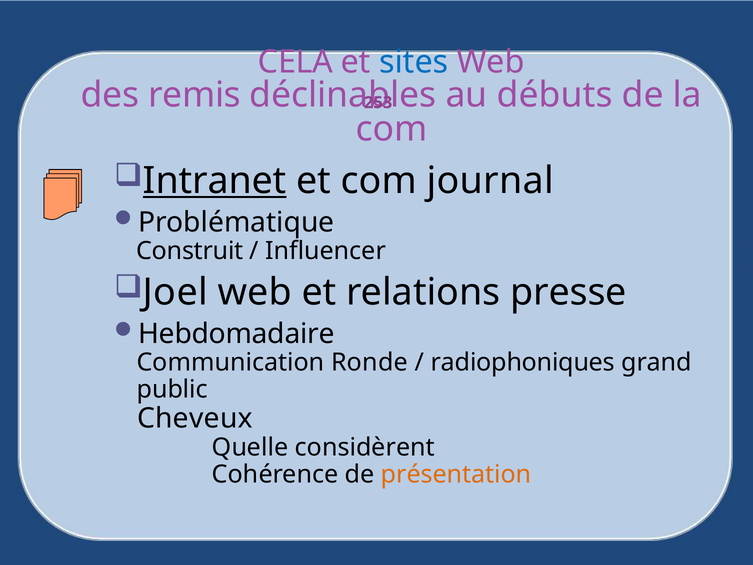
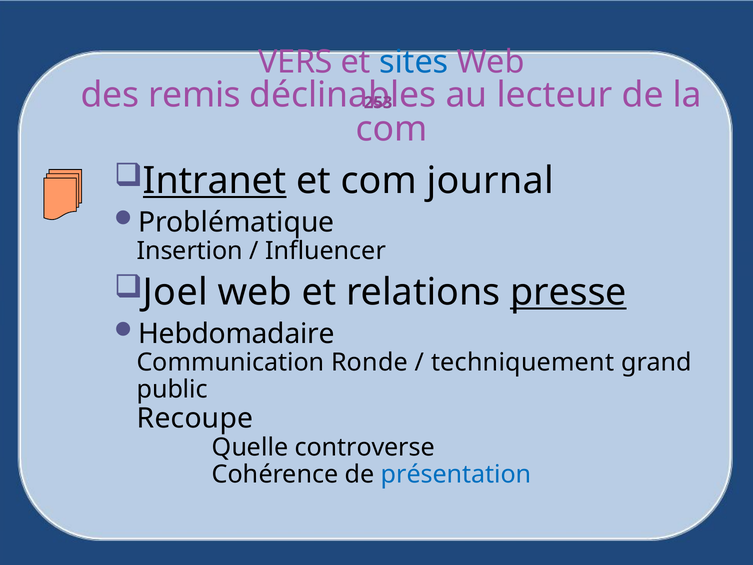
CELA: CELA -> VERS (295, 62)
débuts: débuts -> lecteur (555, 95)
Construit: Construit -> Insertion (190, 251)
presse underline: none -> present (568, 292)
radiophoniques: radiophoniques -> techniquement (523, 362)
Cheveux: Cheveux -> Recoupe (195, 418)
considèrent: considèrent -> controverse (365, 447)
présentation colour: orange -> blue (456, 474)
